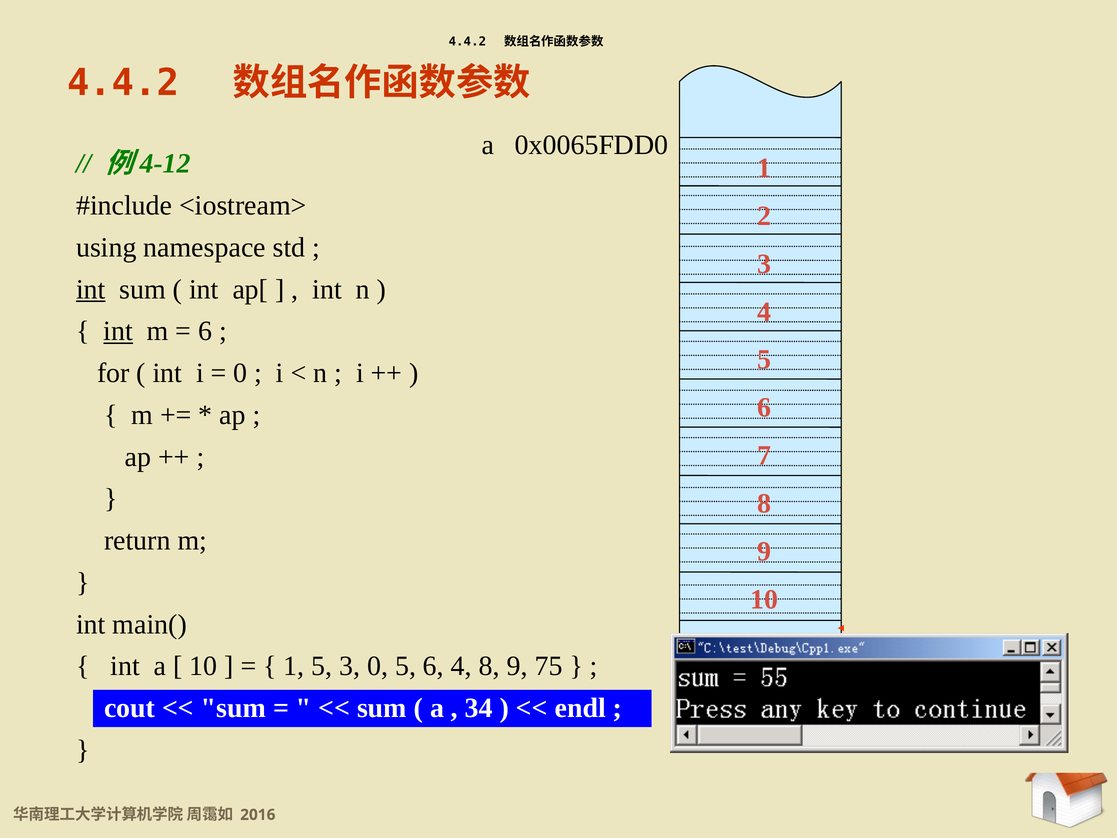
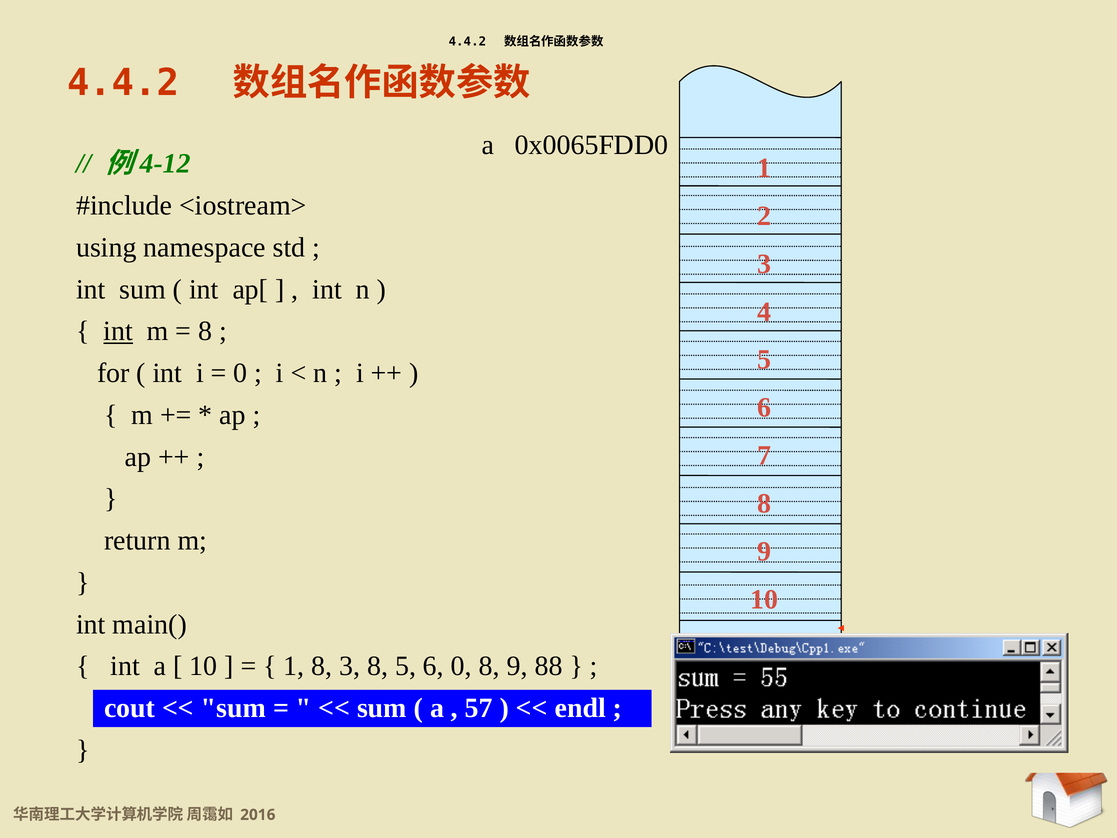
int underline: present -> none (91, 289)
6: 6 -> 8 (205, 331)
1 5: 5 -> 8 (322, 666)
3 0: 0 -> 8 (378, 666)
6 4: 4 -> 0 (461, 666)
75: 75 -> 88 (549, 666)
34: 34 -> 57 (479, 708)
